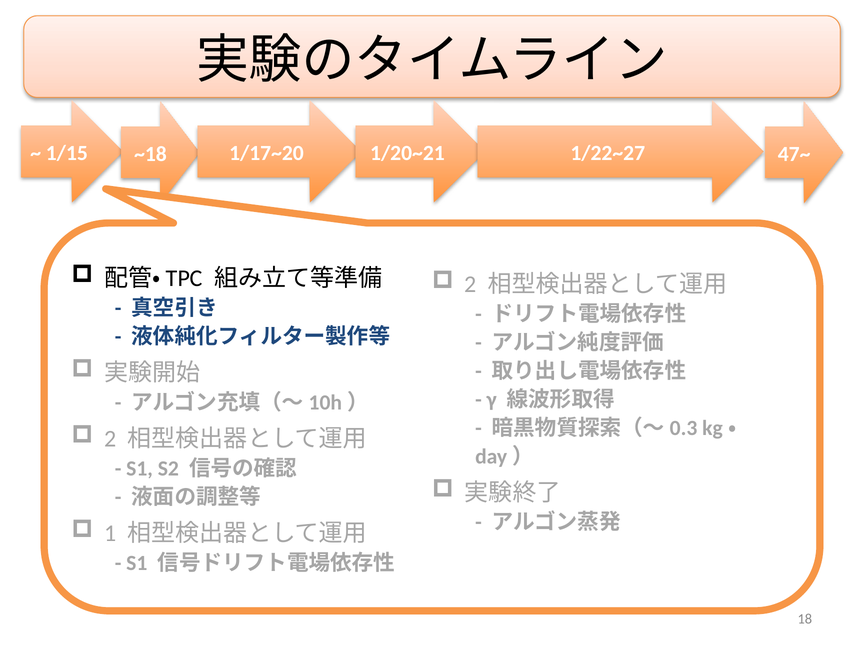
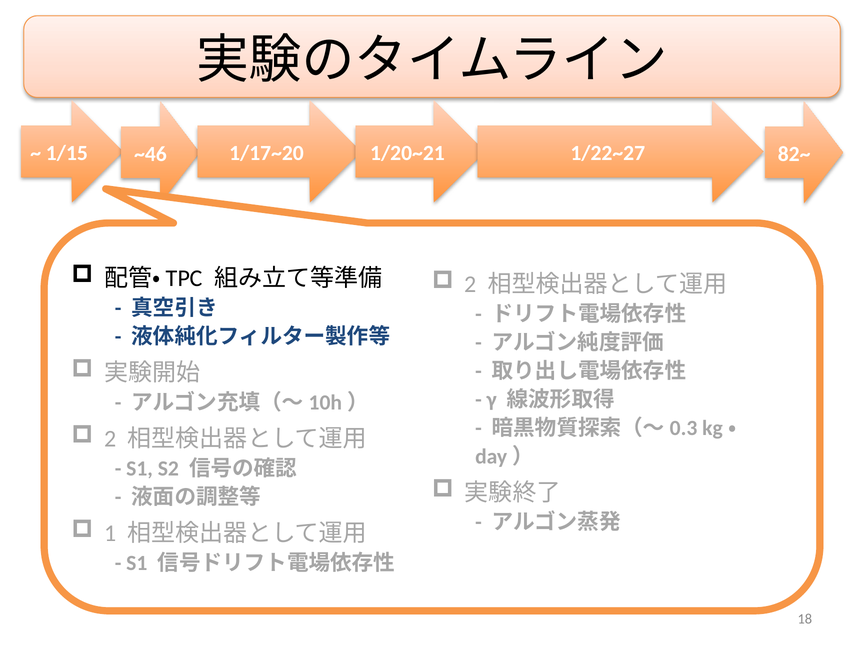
~18: ~18 -> ~46 (150, 154)
47~: 47~ -> 82~ (794, 154)
